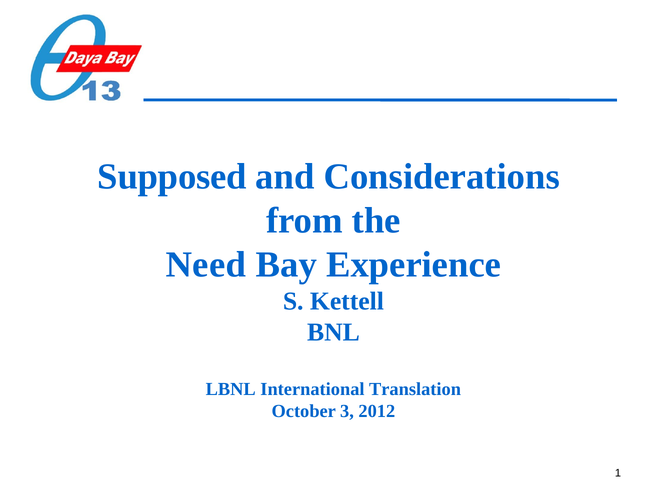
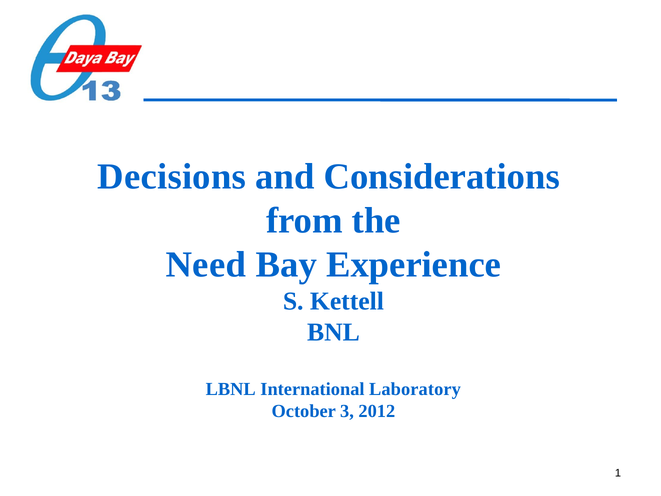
Supposed: Supposed -> Decisions (172, 177)
Translation: Translation -> Laboratory (415, 389)
